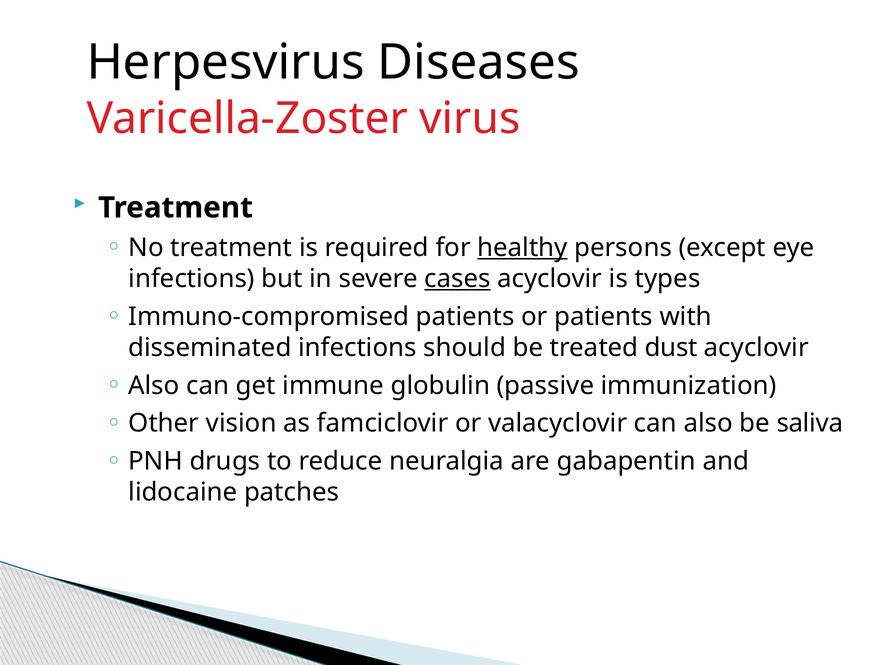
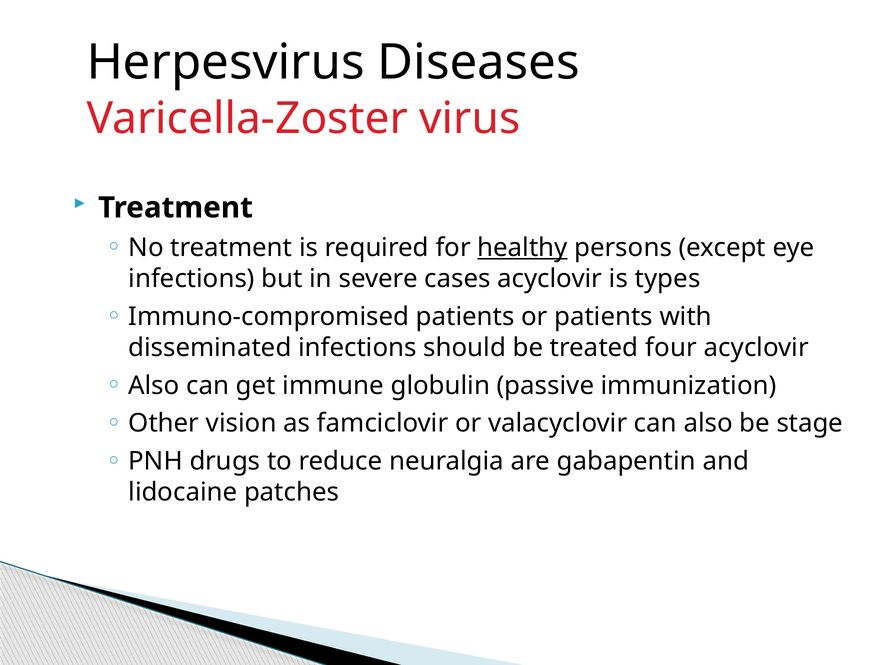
cases underline: present -> none (457, 279)
dust: dust -> four (671, 348)
saliva: saliva -> stage (810, 424)
